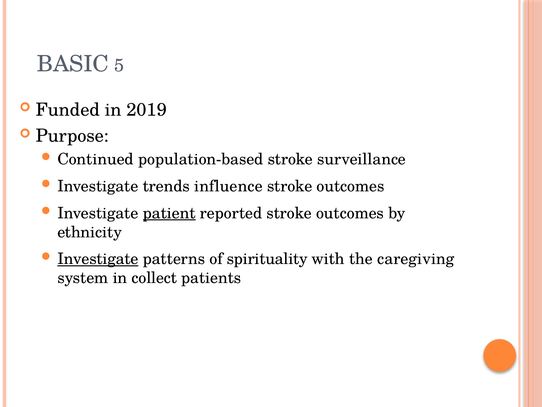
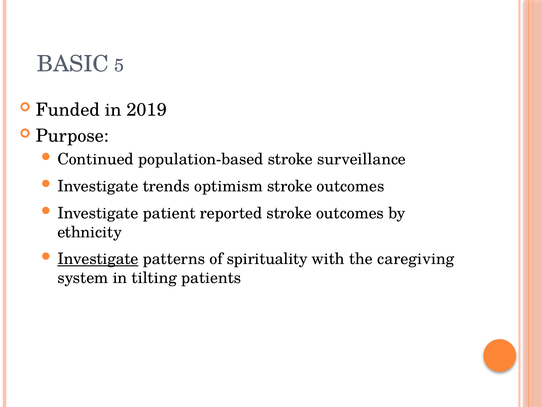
influence: influence -> optimism (229, 186)
patient underline: present -> none (169, 213)
collect: collect -> tilting (154, 278)
